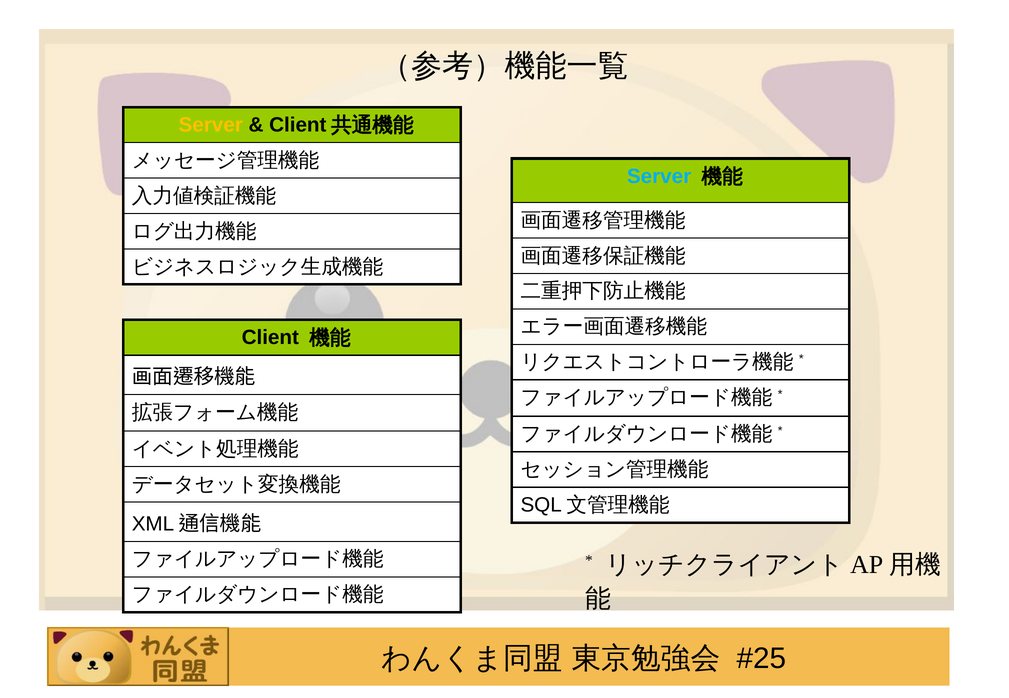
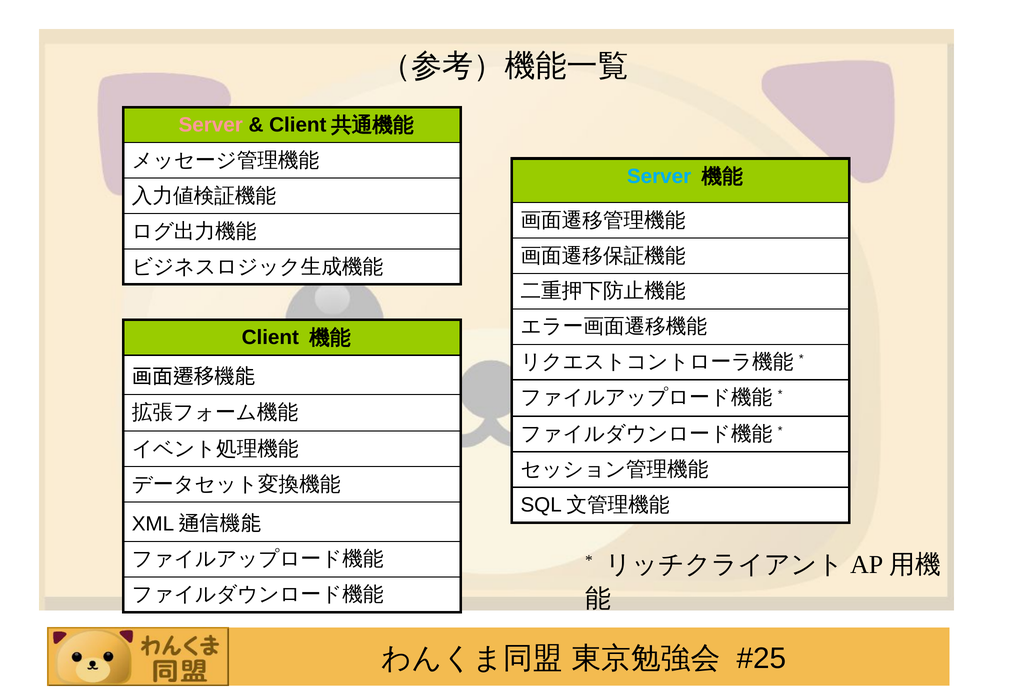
Server colour: yellow -> pink (211, 125)
